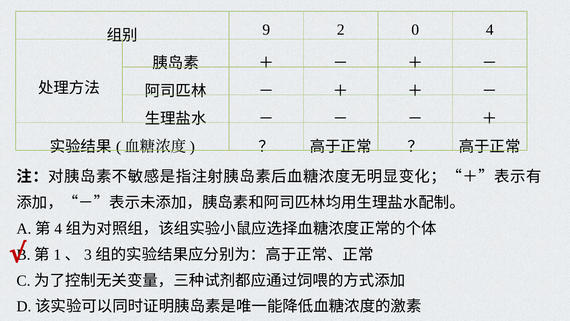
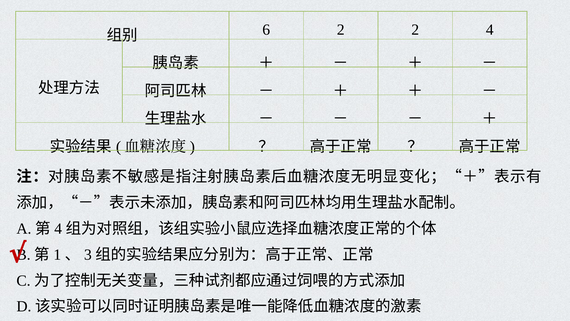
9: 9 -> 6 (266, 30)
2 0: 0 -> 2 (415, 30)
